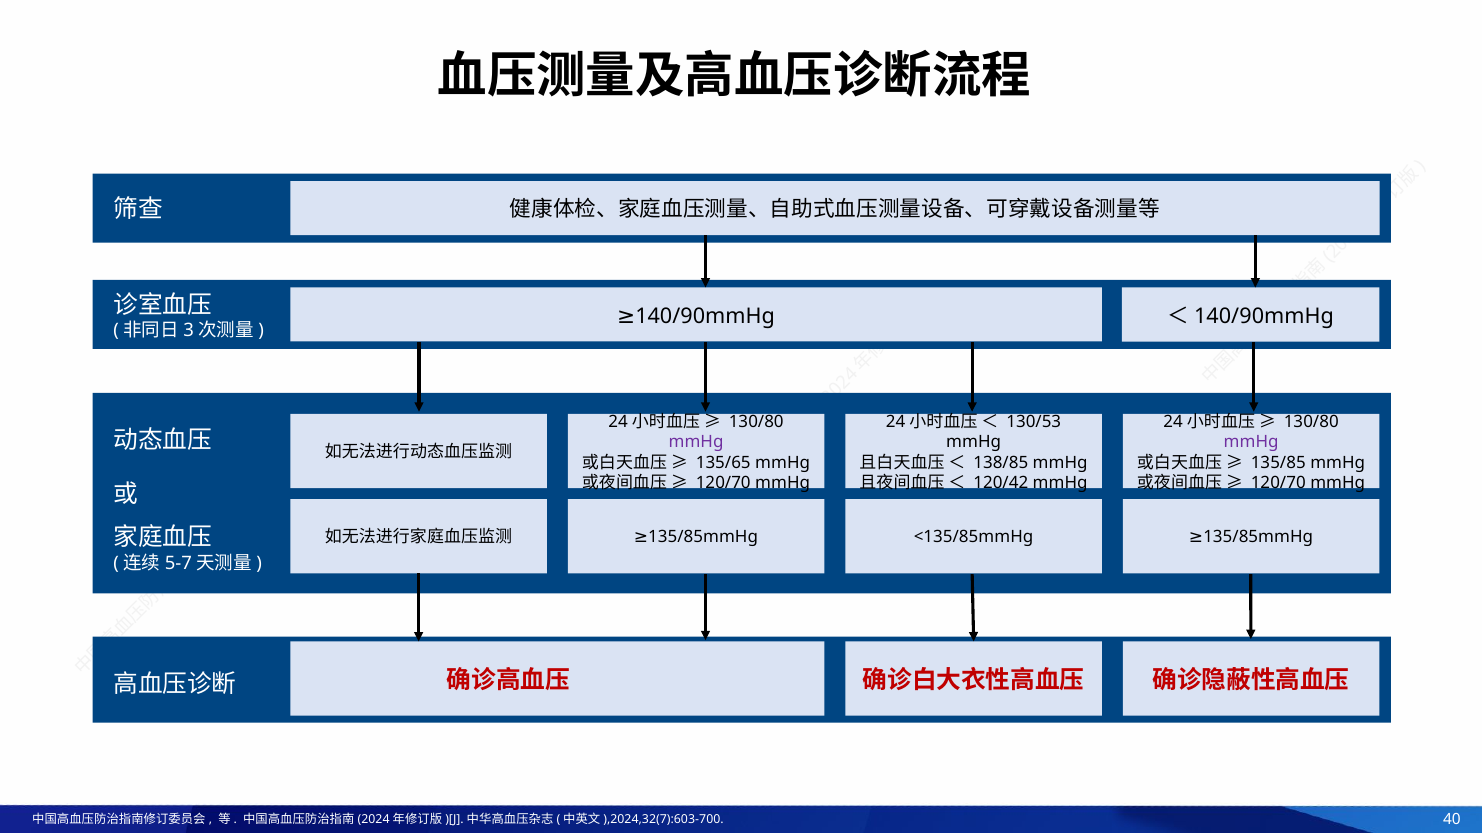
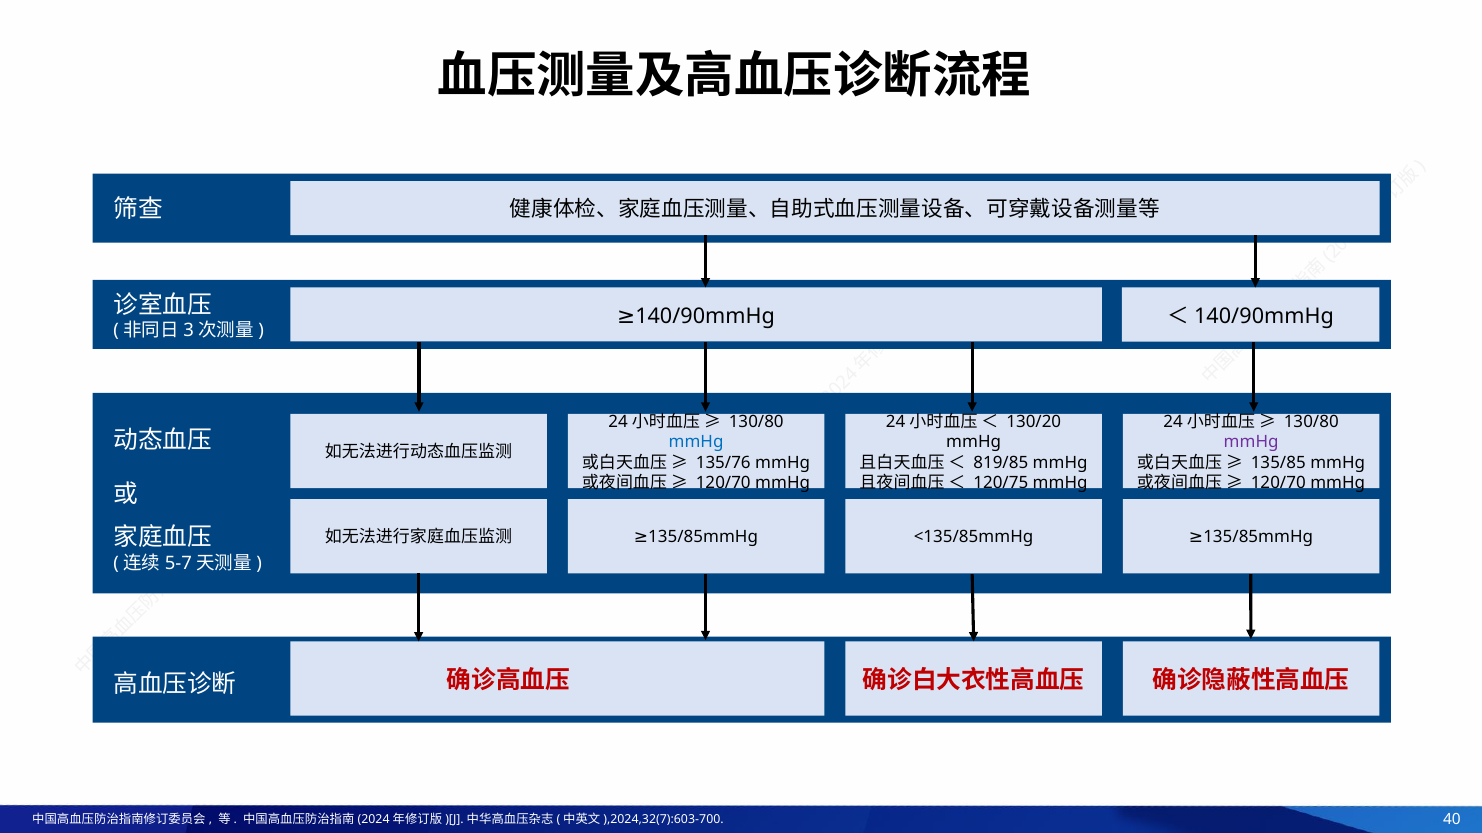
130/53: 130/53 -> 130/20 (1034, 422)
mmHg colour: purple -> blue (696, 442)
135/65: 135/65 -> 135/76 (723, 463)
138/85: 138/85 -> 819/85 (1001, 463)
120/42: 120/42 -> 120/75 (1001, 483)
